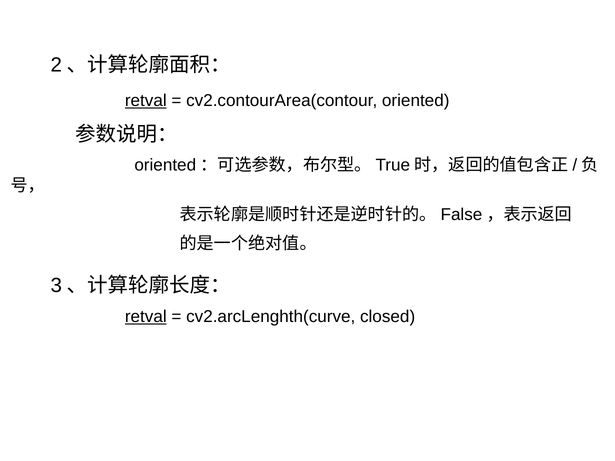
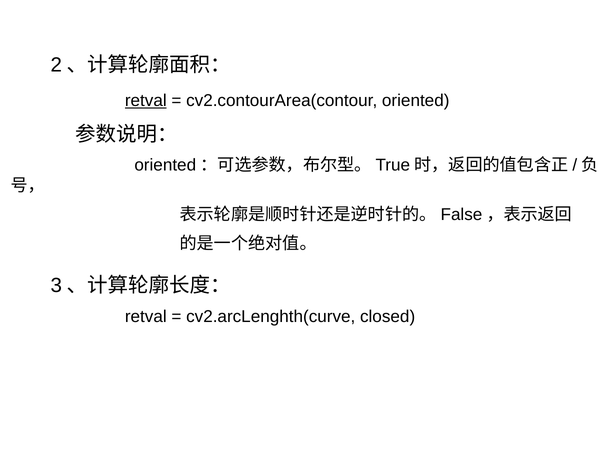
retval underline: present -> none (146, 317)
